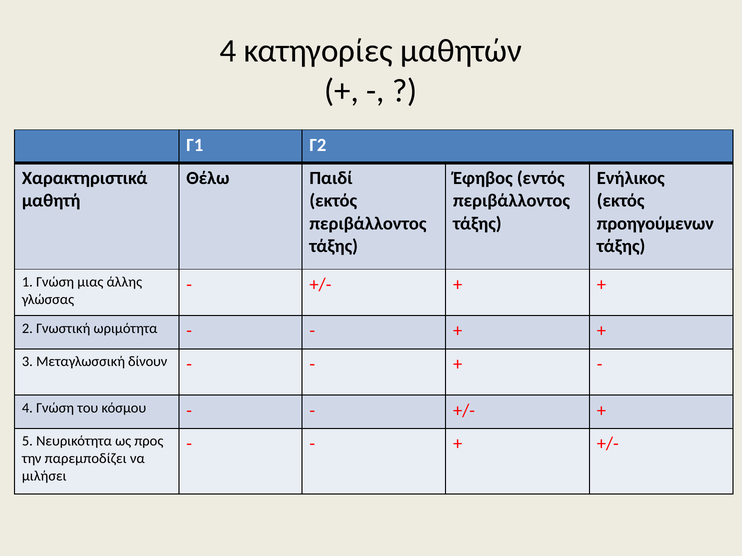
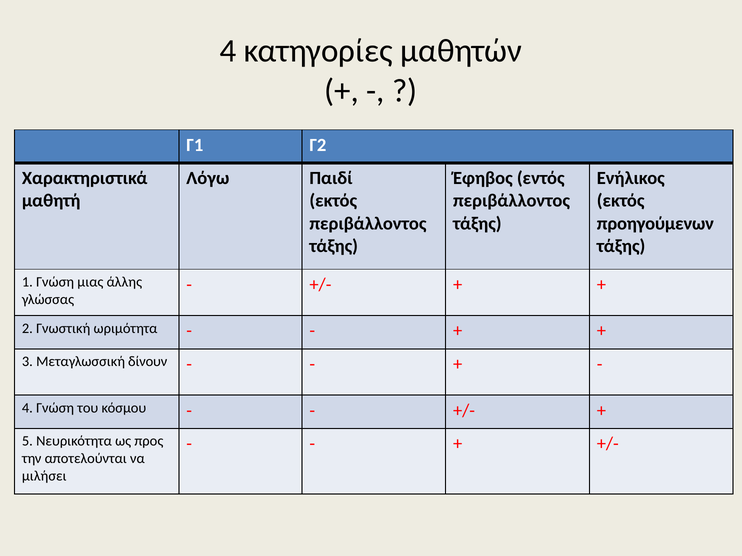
Θέλω: Θέλω -> Λόγω (208, 178)
παρεμποδίζει: παρεμποδίζει -> αποτελούνται (86, 459)
